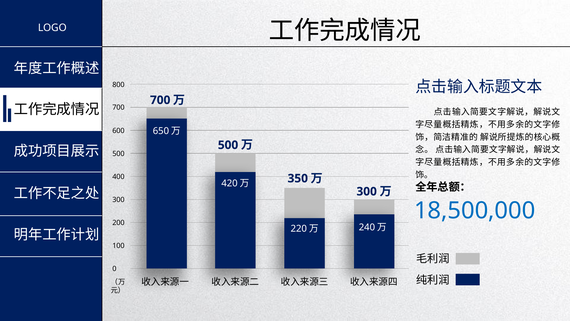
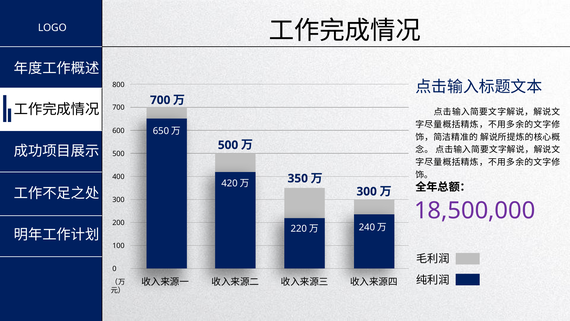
18,500,000 colour: blue -> purple (475, 210)
